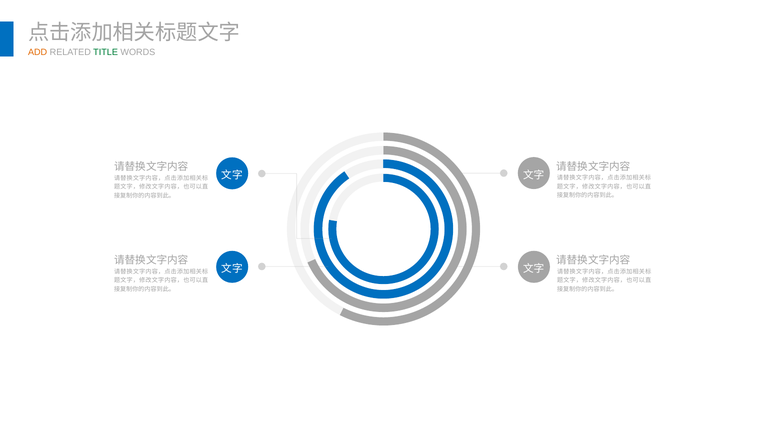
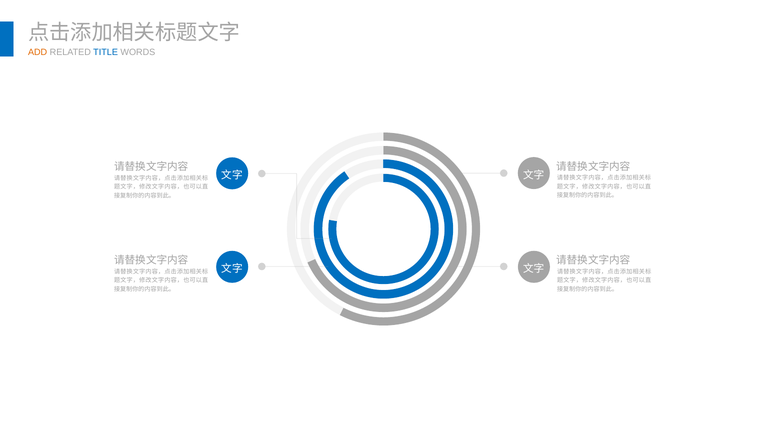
TITLE colour: green -> blue (106, 53)
